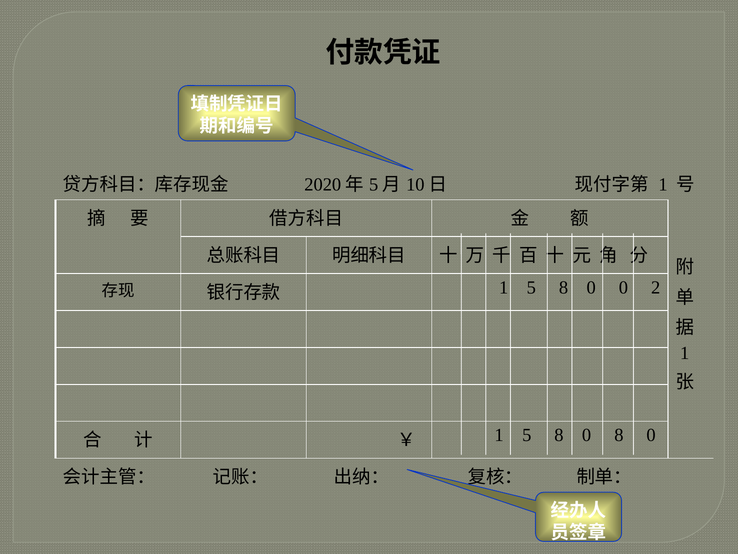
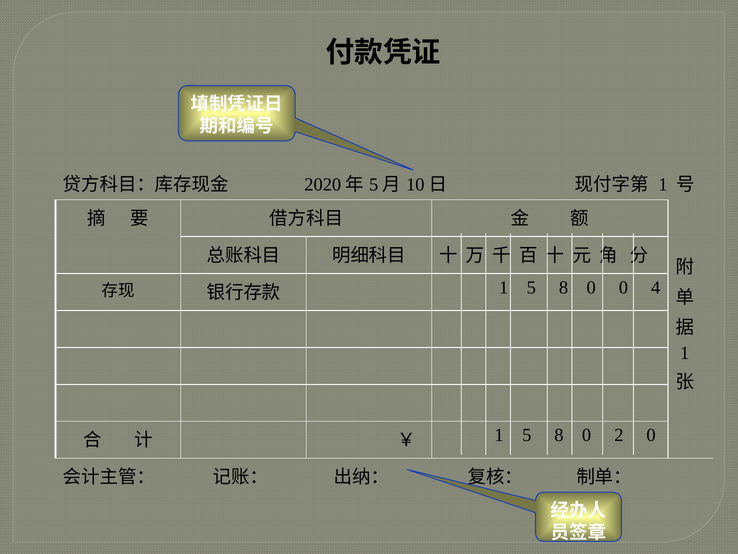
2: 2 -> 4 (656, 287)
0 8: 8 -> 2 (619, 435)
